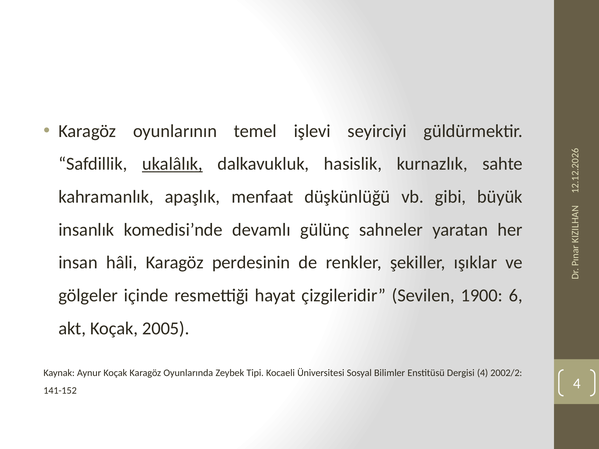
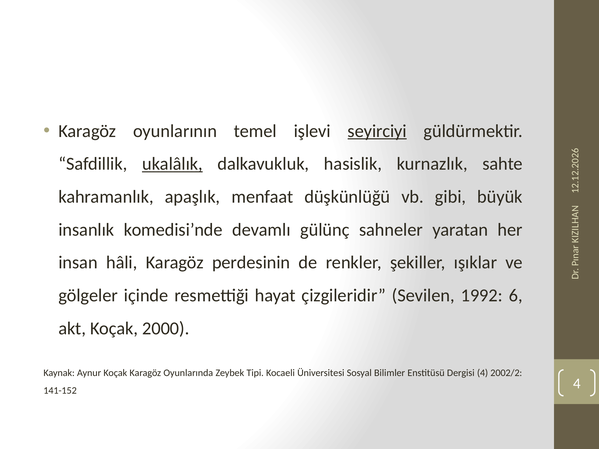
seyirciyi underline: none -> present (377, 131)
1900: 1900 -> 1992 (482, 296)
2005: 2005 -> 2000 (166, 329)
